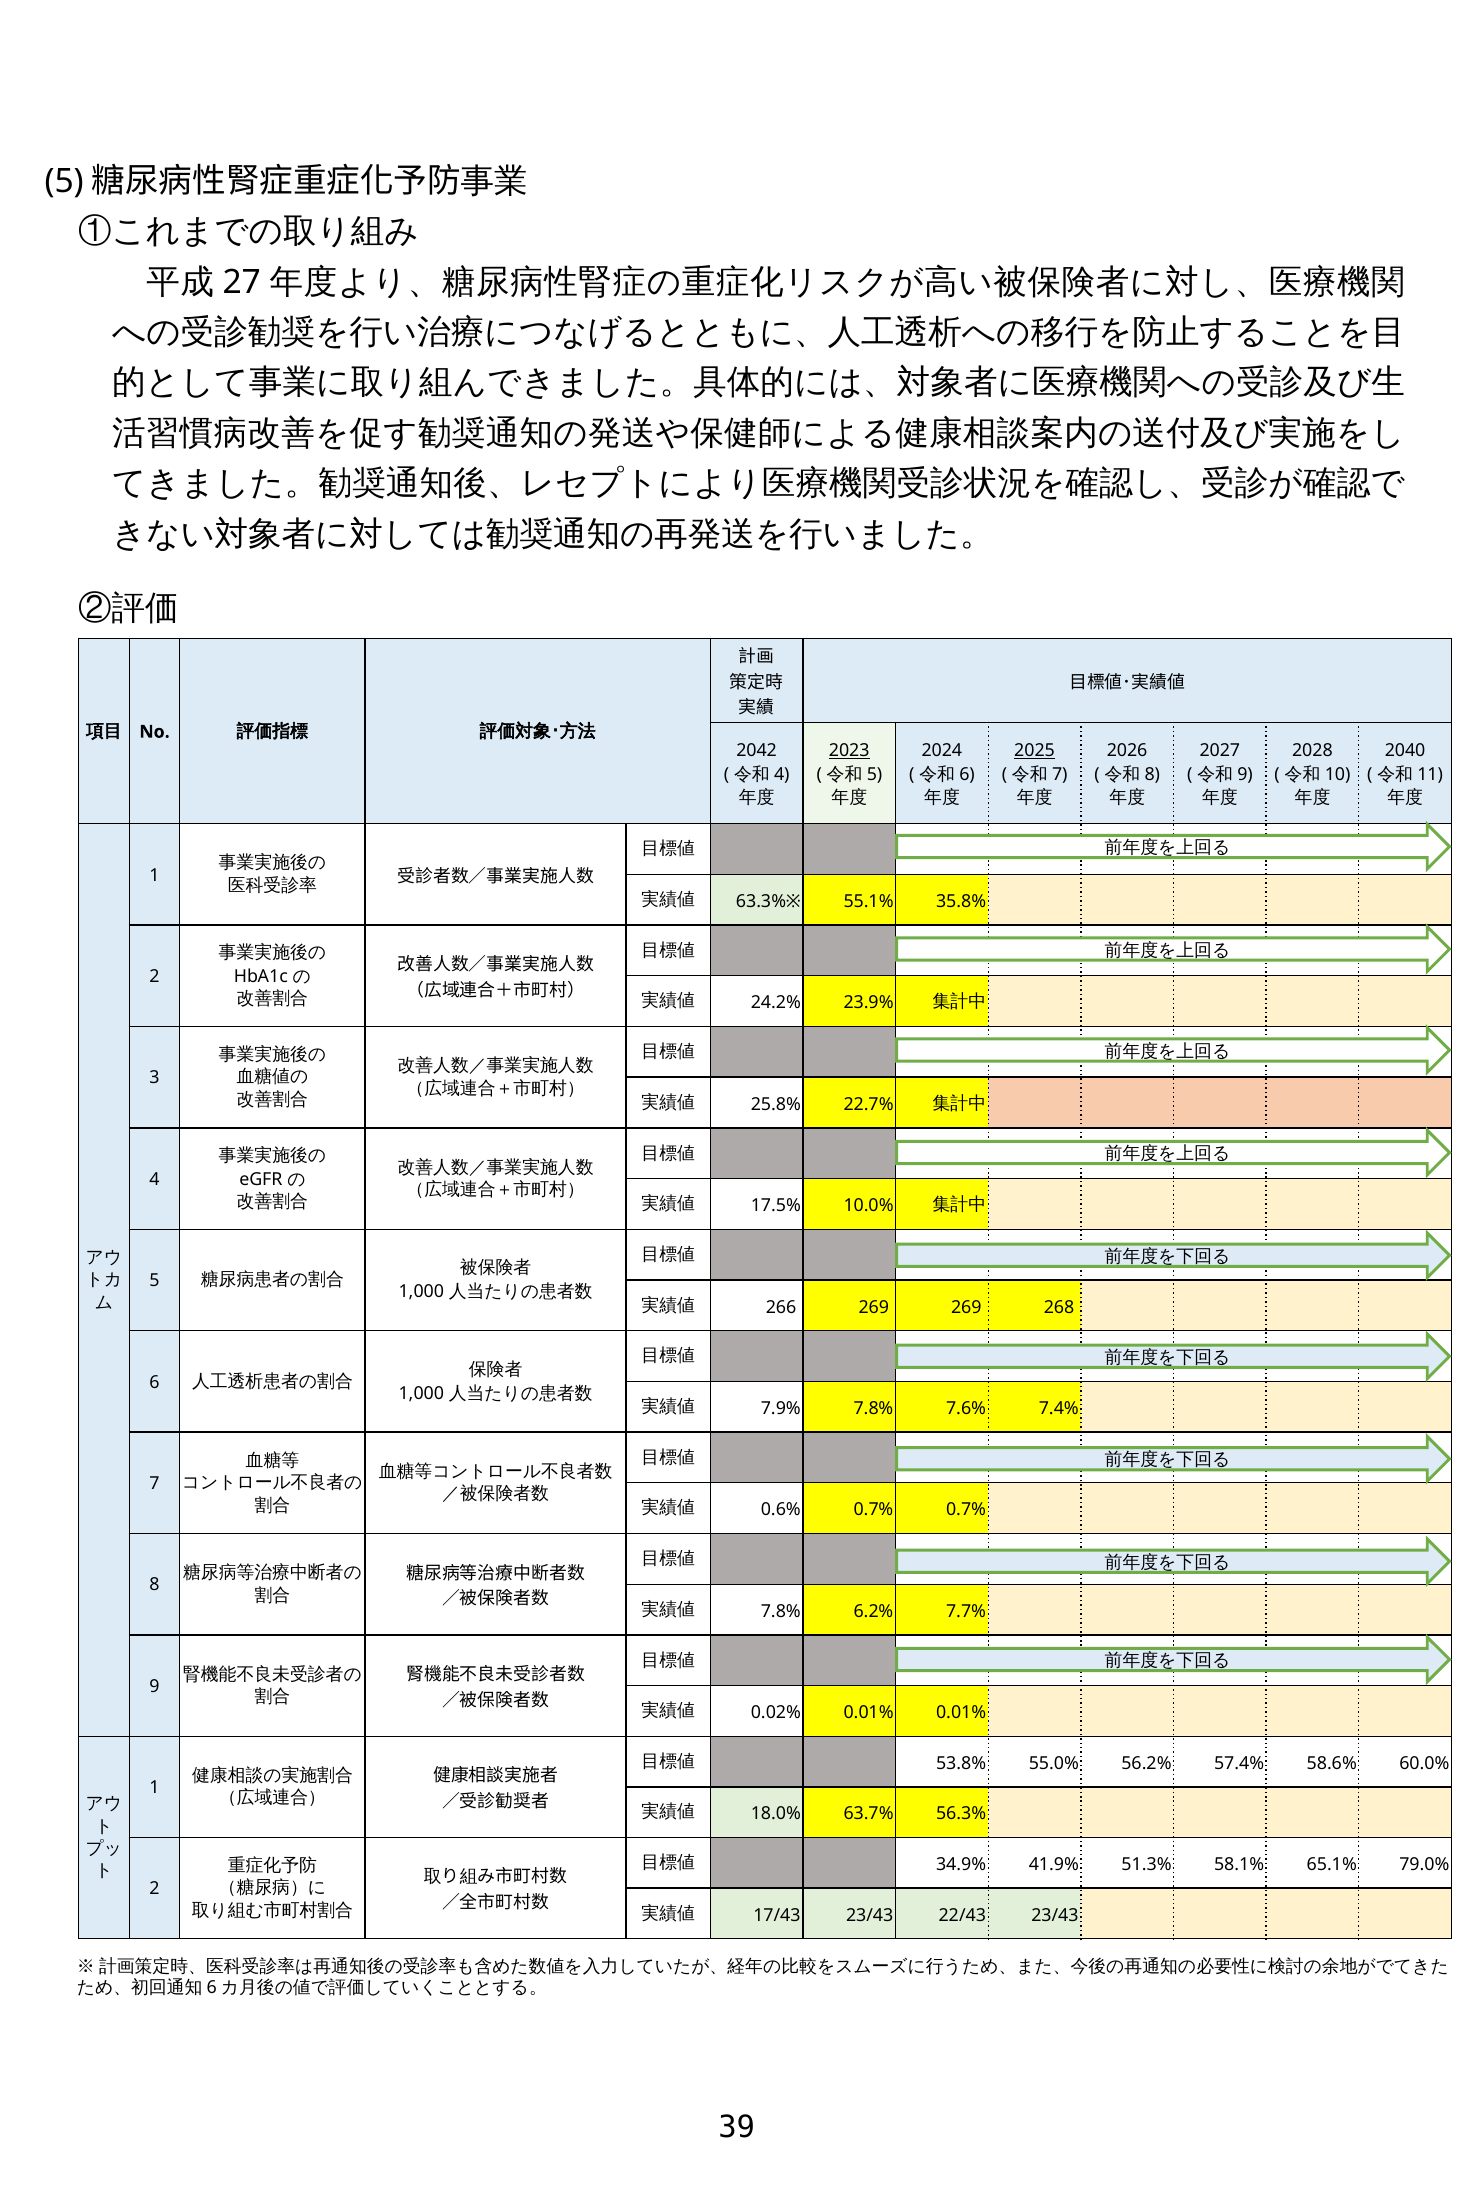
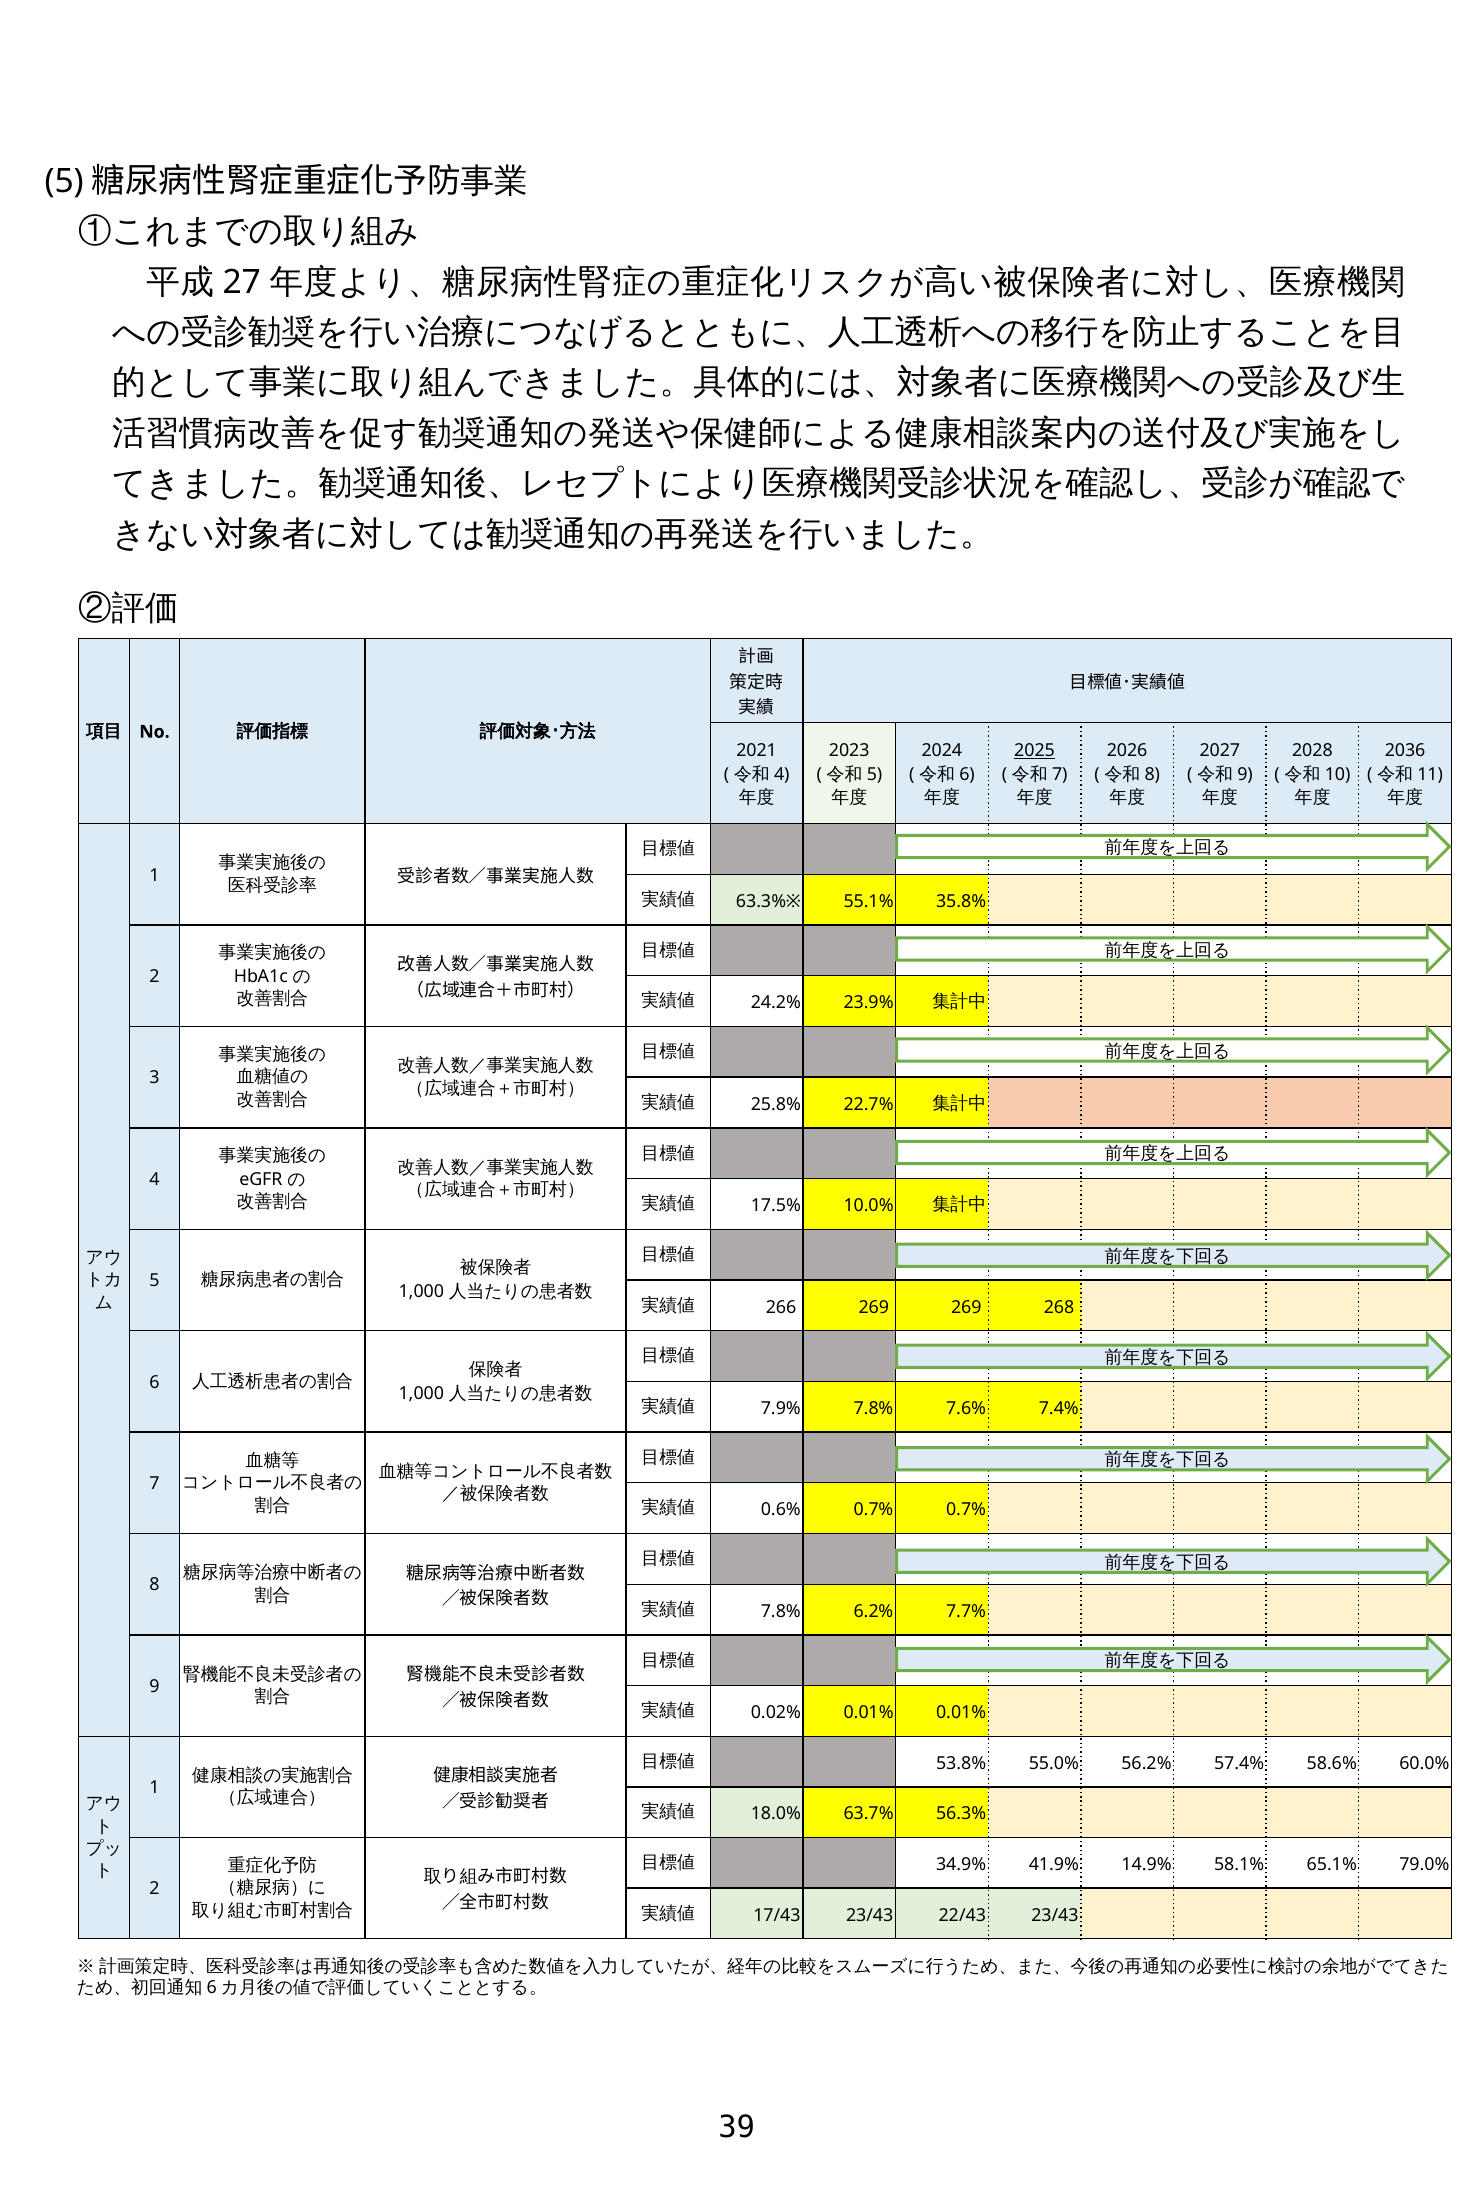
2042: 2042 -> 2021 (757, 750)
2023 underline: present -> none (849, 750)
2040: 2040 -> 2036 (1405, 750)
51.3%: 51.3% -> 14.9% (1147, 1864)
